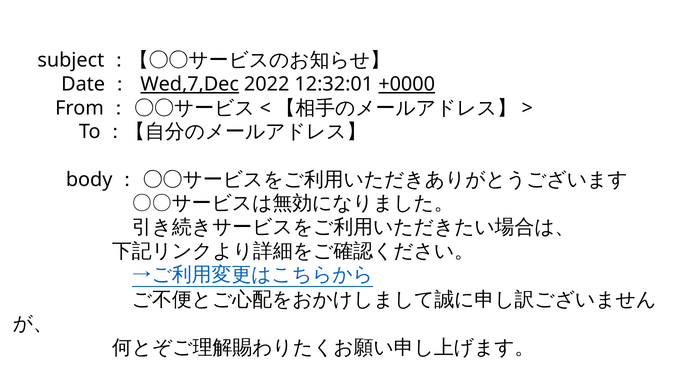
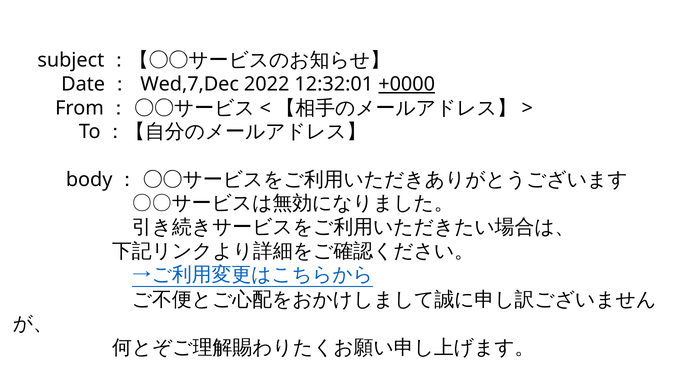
Wed,7,Dec underline: present -> none (190, 84)
